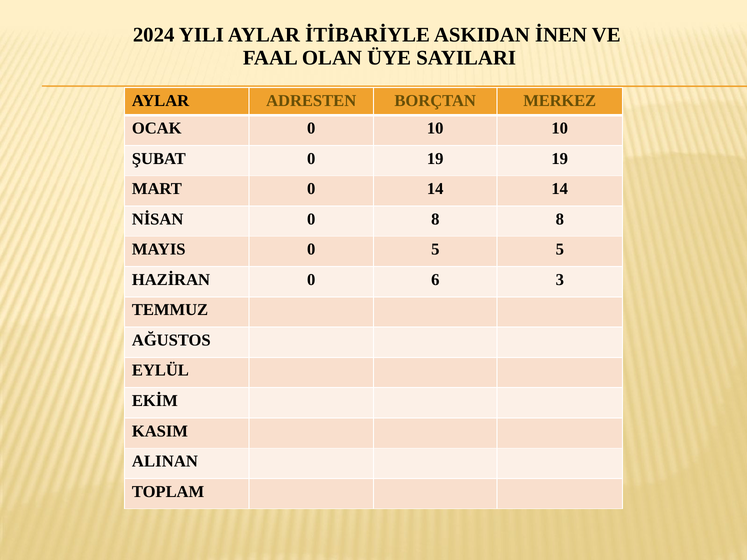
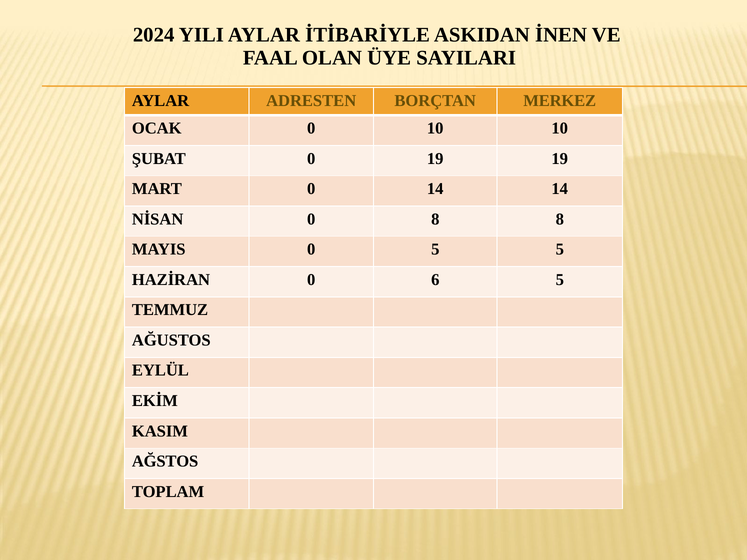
6 3: 3 -> 5 (560, 280)
ALINAN: ALINAN -> AĞSTOS (165, 462)
